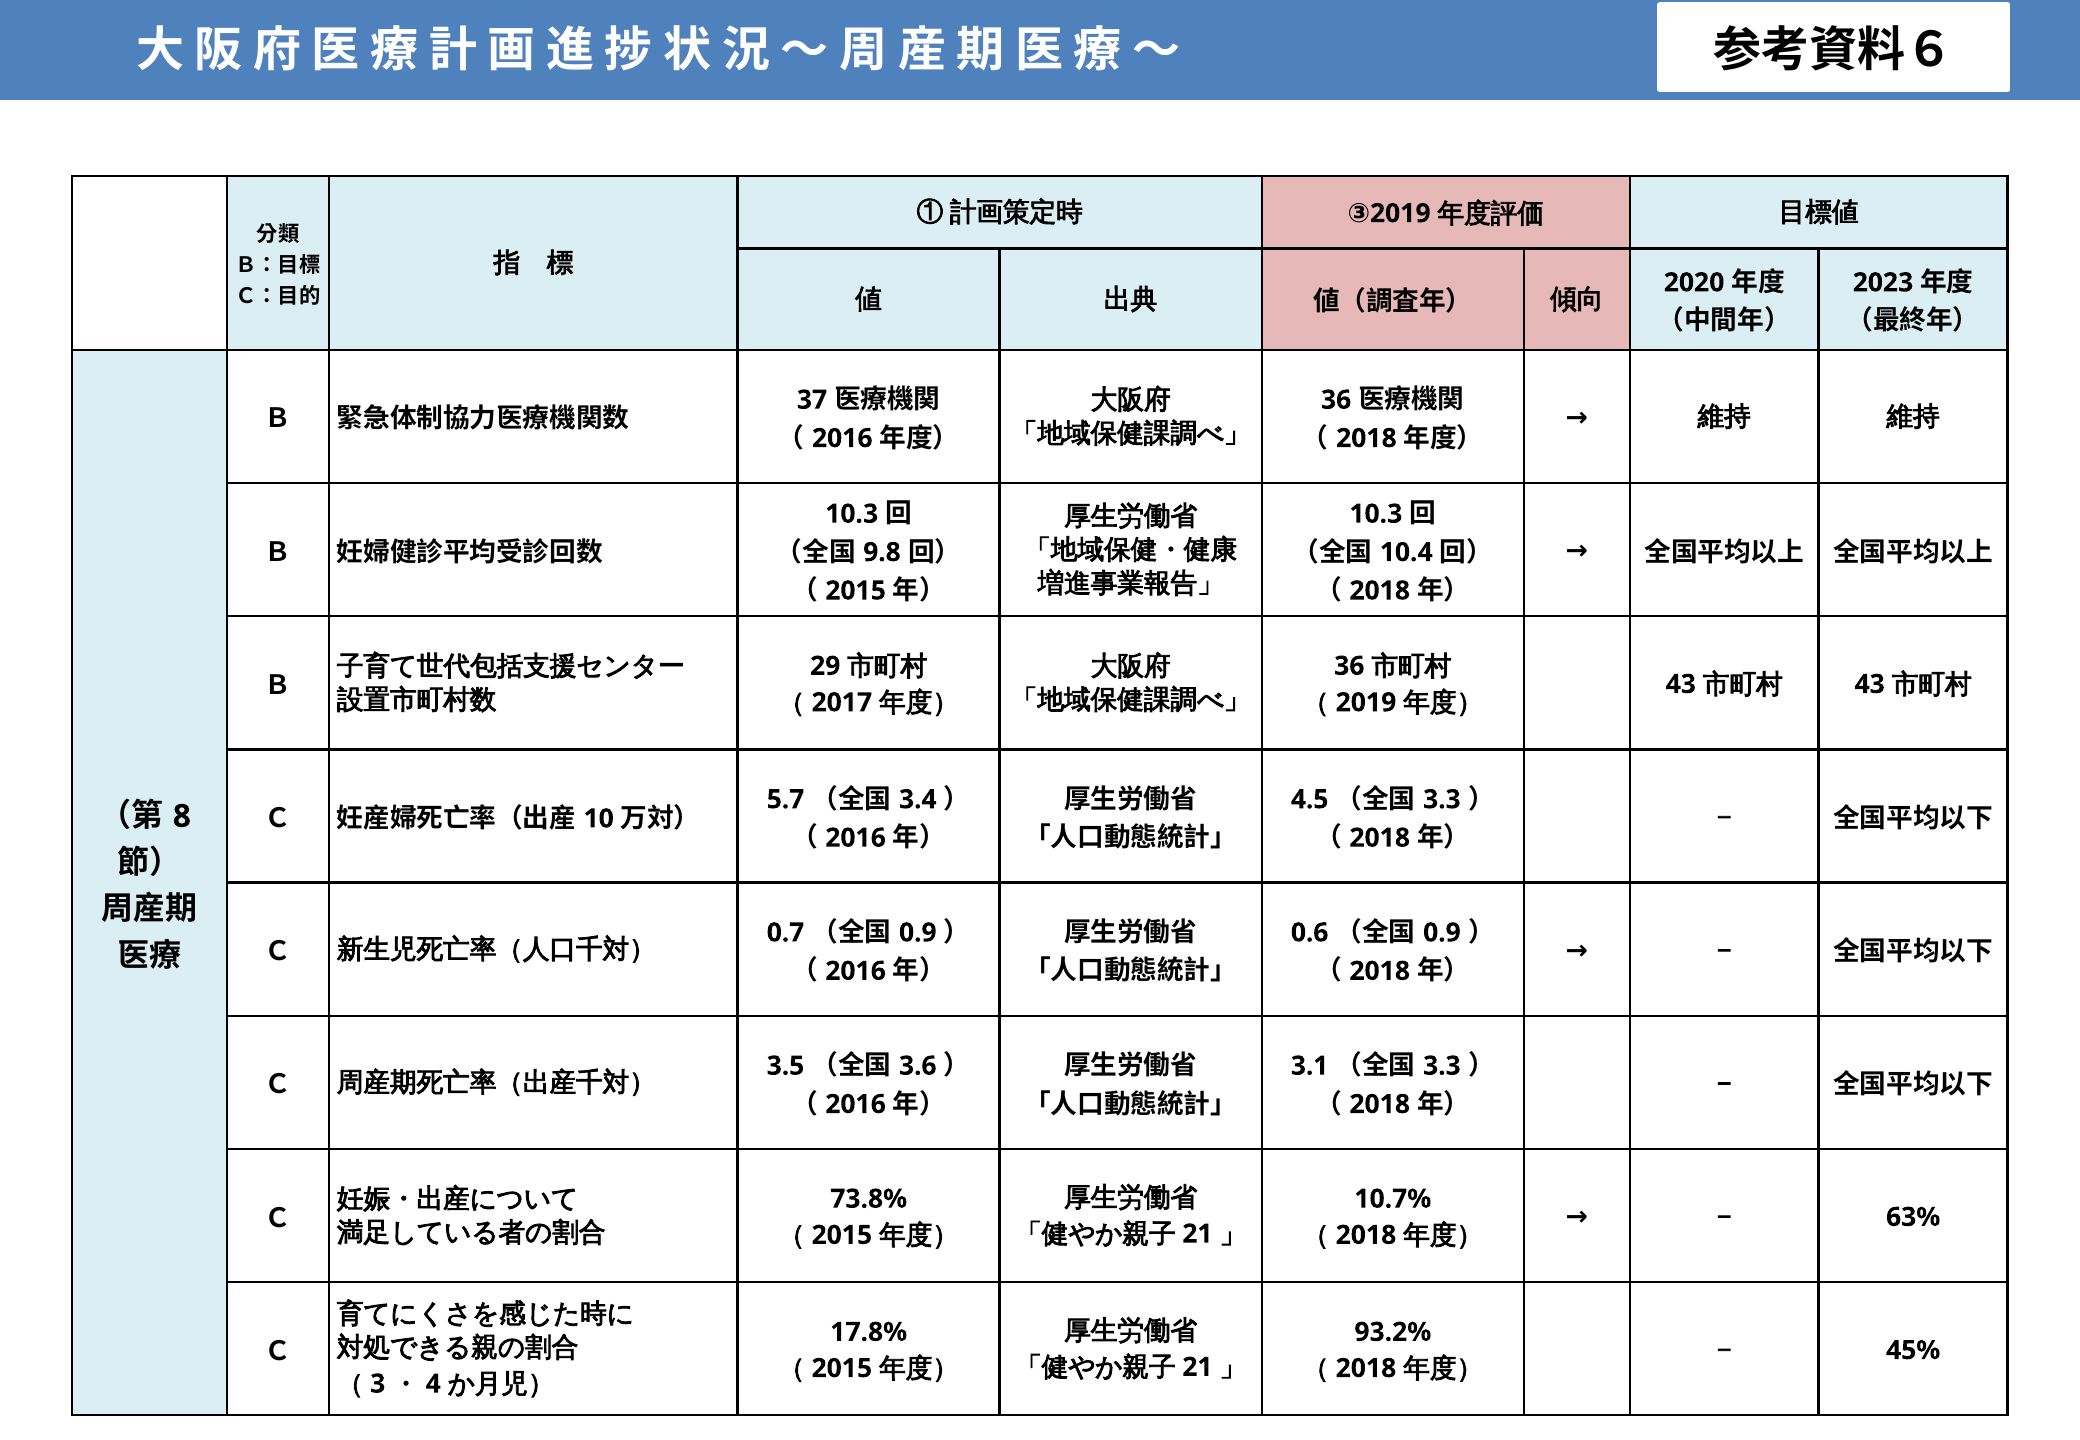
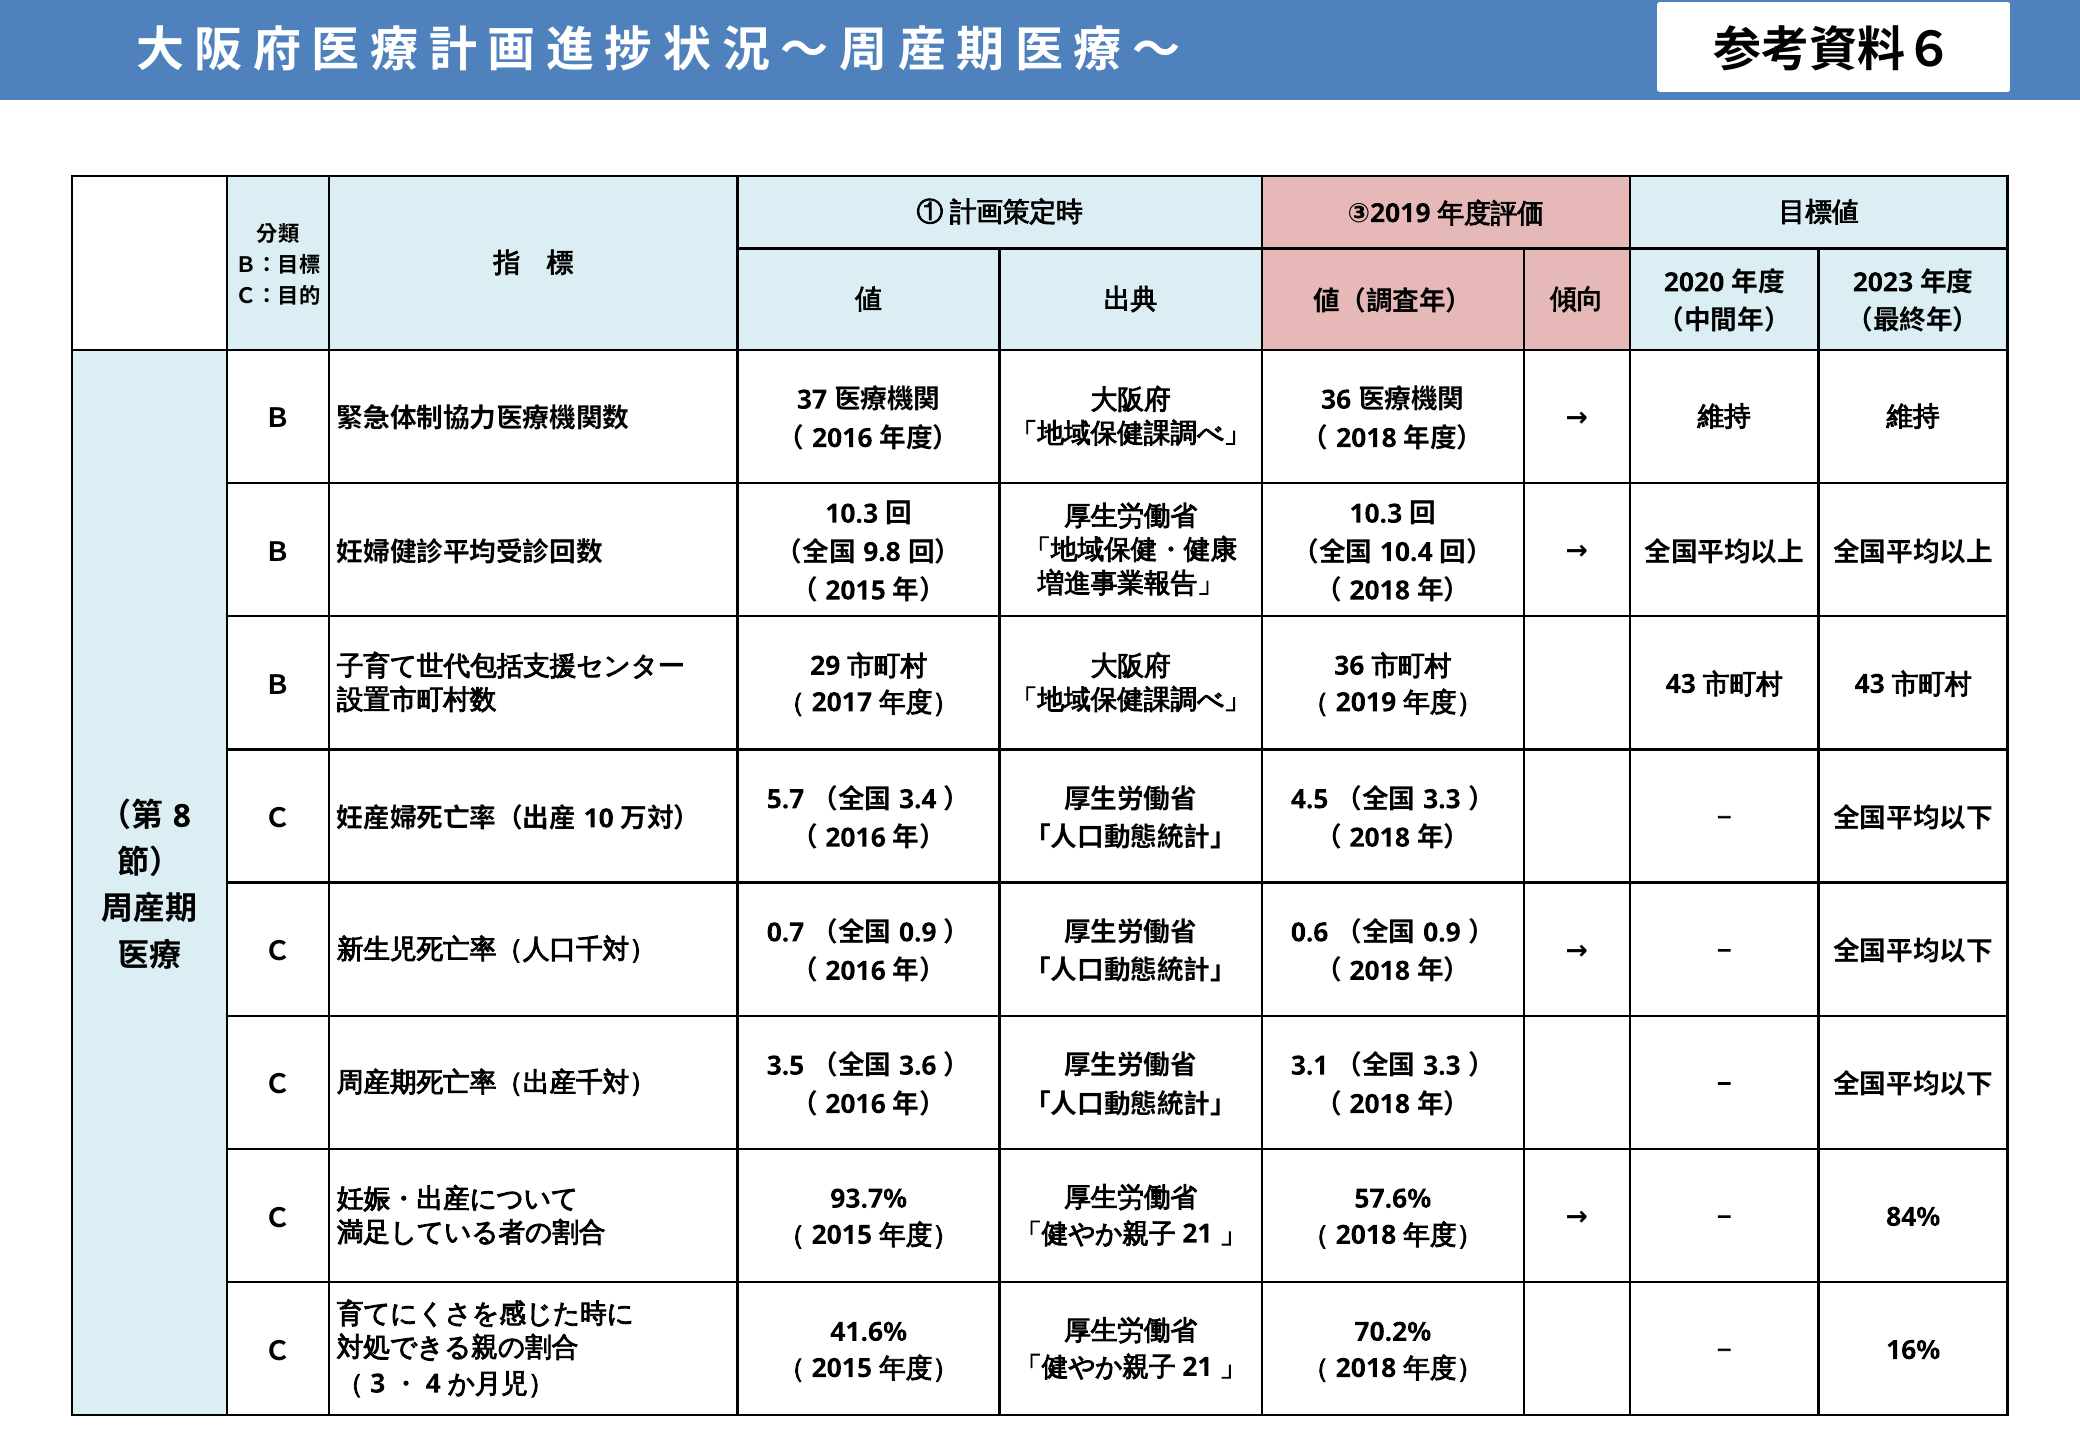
73.8%: 73.8% -> 93.7% (869, 1199)
10.7%: 10.7% -> 57.6% (1393, 1199)
63%: 63% -> 84% (1913, 1217)
17.8%: 17.8% -> 41.6% (869, 1332)
93.2%: 93.2% -> 70.2% (1393, 1332)
45%: 45% -> 16% (1913, 1350)
